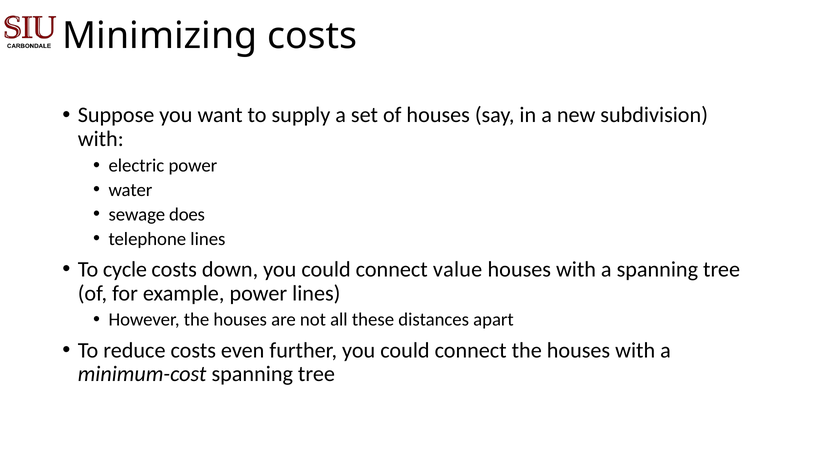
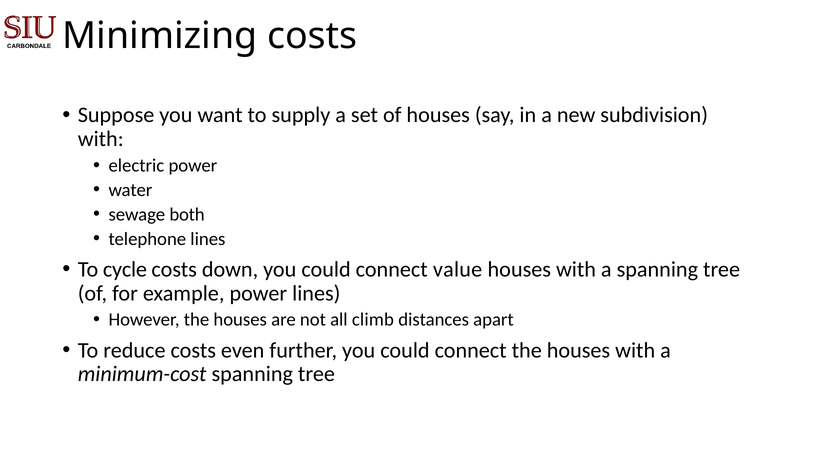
does: does -> both (187, 215)
these: these -> climb (373, 320)
